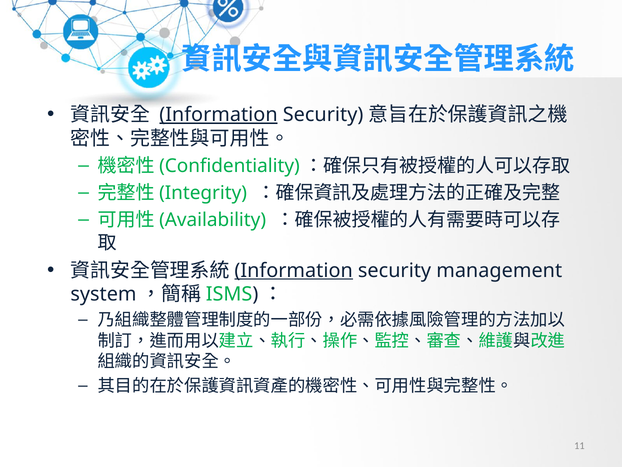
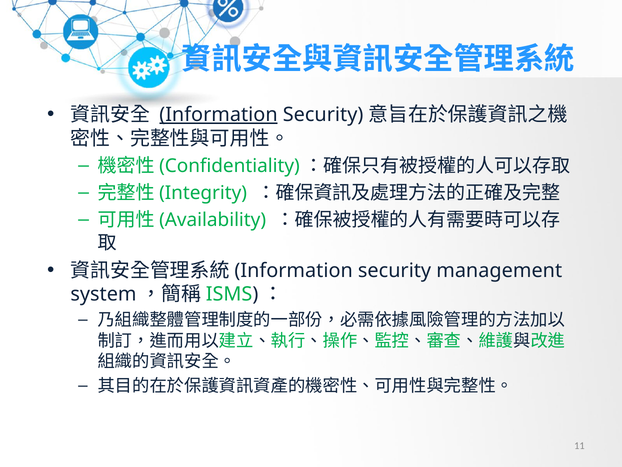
Information underline: present -> none (294, 270)
